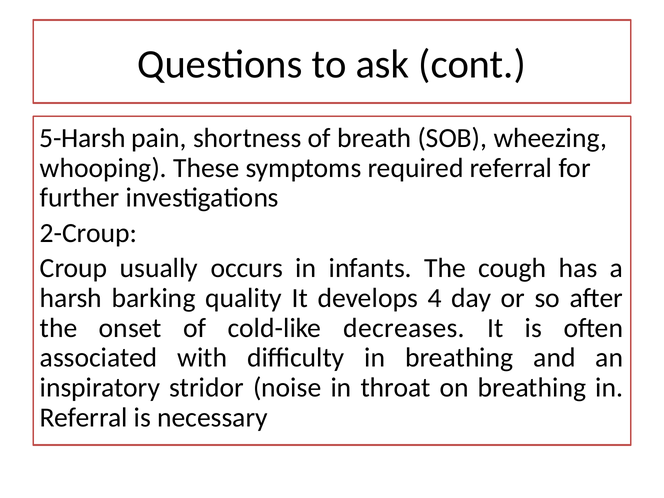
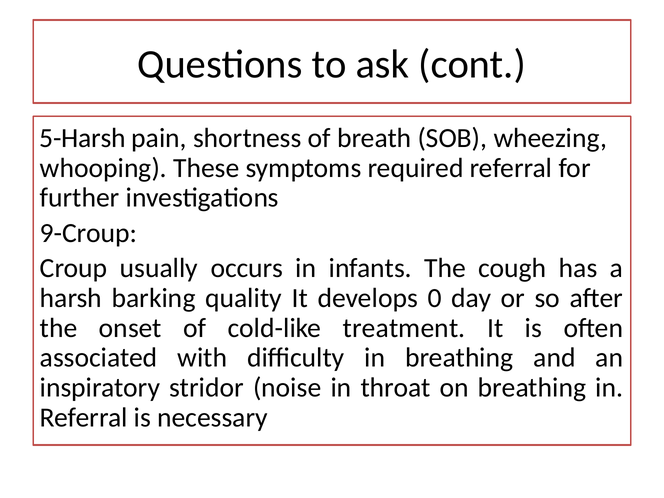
2-Croup: 2-Croup -> 9-Croup (89, 233)
4: 4 -> 0 (435, 298)
decreases: decreases -> treatment (404, 328)
